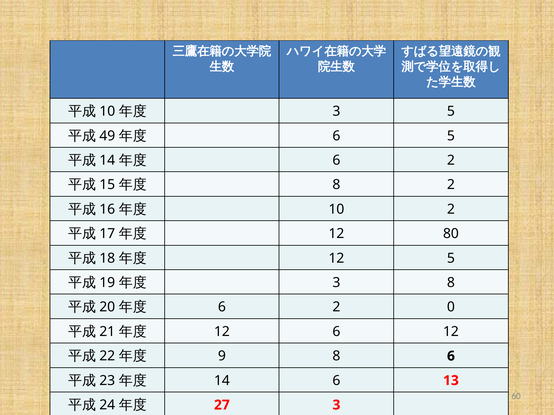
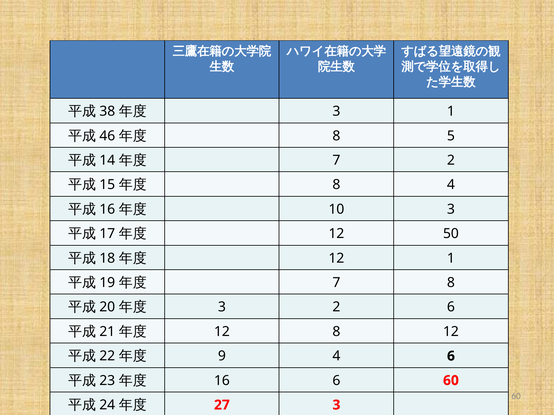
10: 10 -> 38 (107, 112)
3 5: 5 -> 1 (451, 112)
49: 49 -> 46 (107, 136)
6: 6 -> 8 (336, 136)
6: 6 -> 7 (336, 160)
8 2: 2 -> 4 (451, 185)
10 2: 2 -> 3 (451, 209)
80: 80 -> 50 (451, 234)
12 5: 5 -> 1 (451, 258)
3: 3 -> 7 (336, 283)
6: 6 -> 3 (222, 307)
2 0: 0 -> 6 (451, 307)
12 6: 6 -> 8 (336, 332)
9 8: 8 -> 4 (336, 356)
14: 14 -> 16 (222, 381)
6 13: 13 -> 60 (451, 381)
